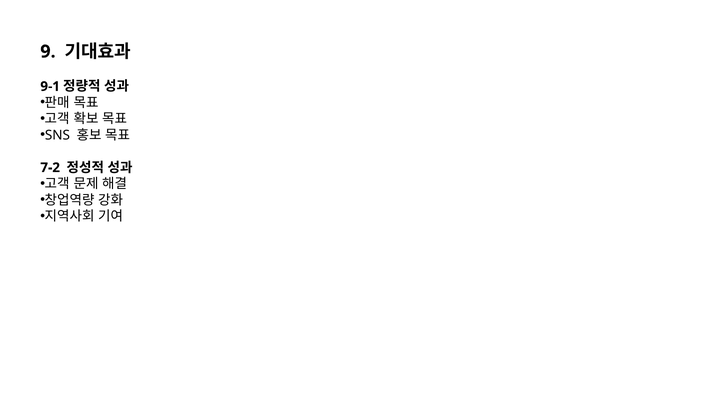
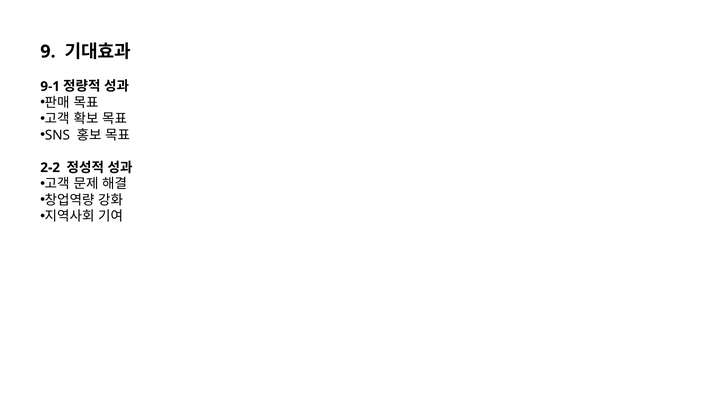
7-2: 7-2 -> 2-2 (50, 167)
